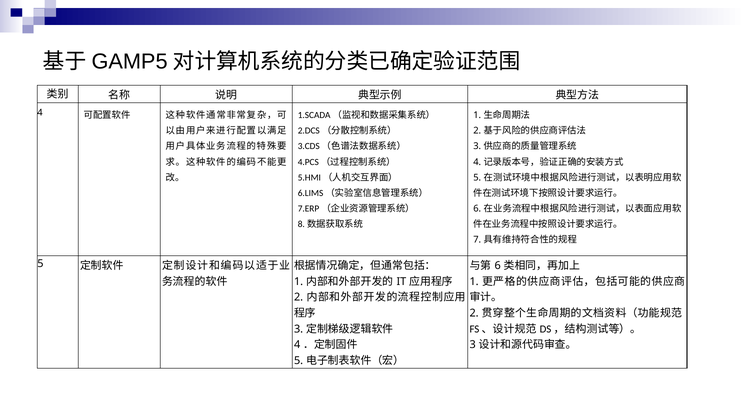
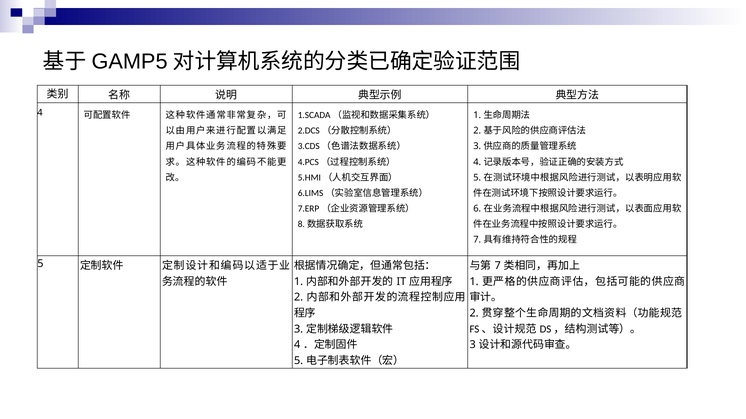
6: 6 -> 7 (498, 266)
